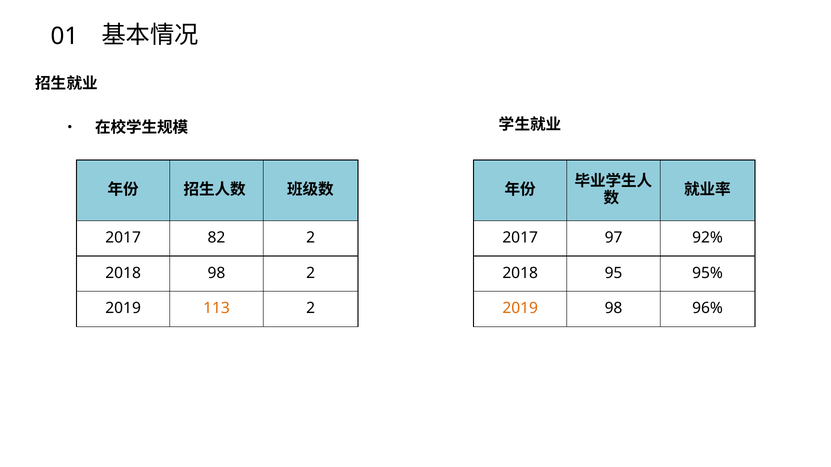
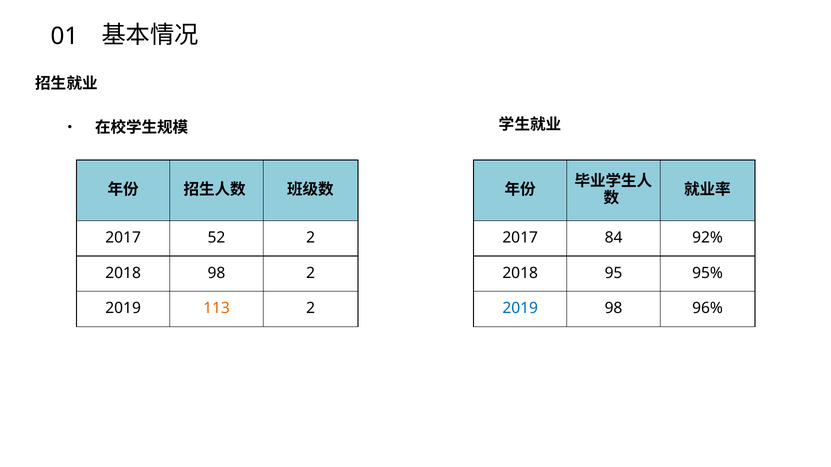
82: 82 -> 52 (217, 238)
97: 97 -> 84 (614, 238)
2019 colour: orange -> blue (520, 308)
